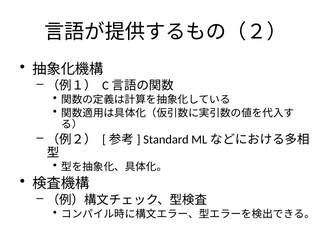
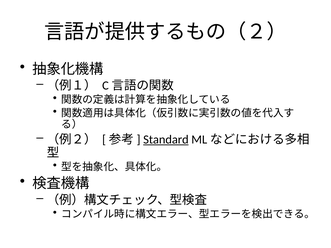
Standard underline: none -> present (166, 140)
